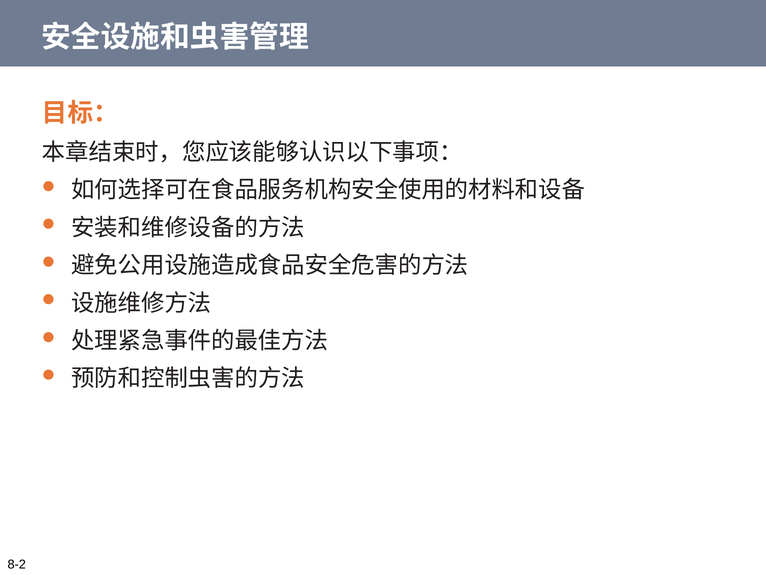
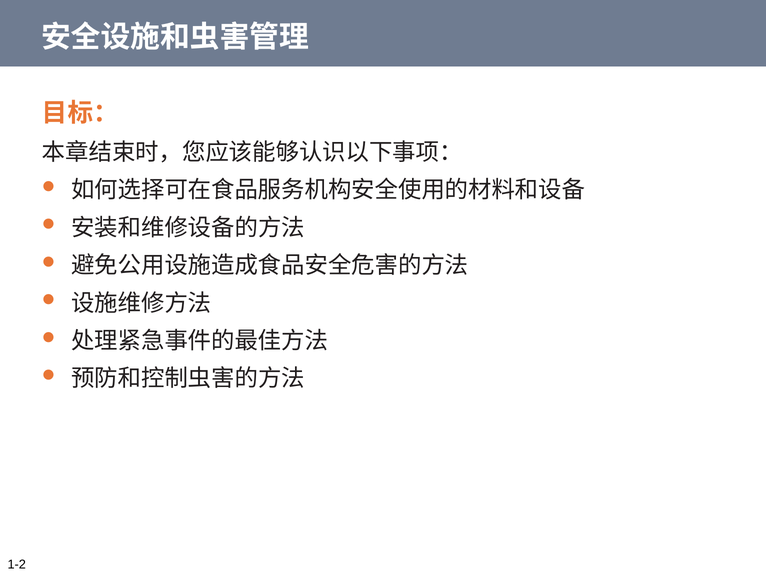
8-2: 8-2 -> 1-2 (17, 564)
